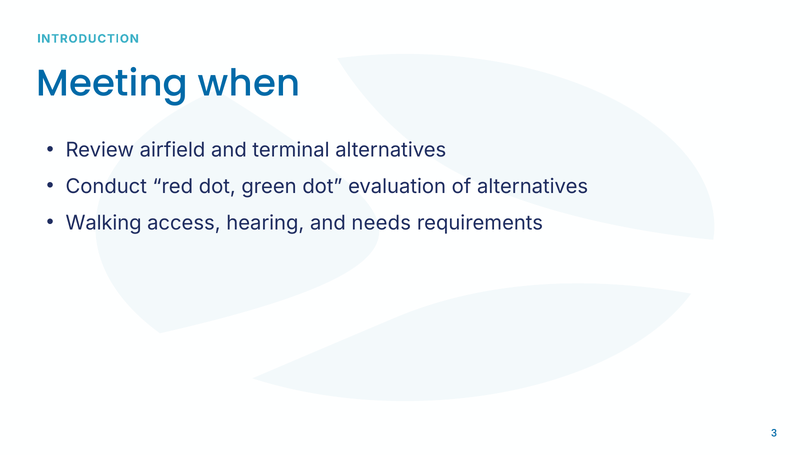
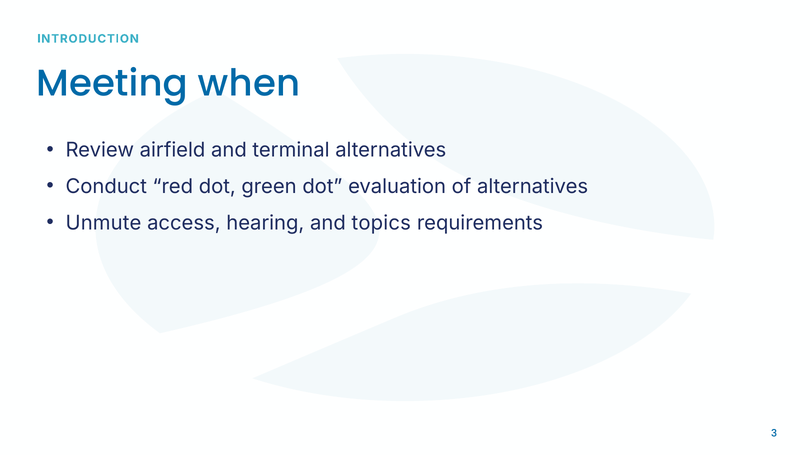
Walking: Walking -> Unmute (103, 223)
needs: needs -> topics (381, 223)
